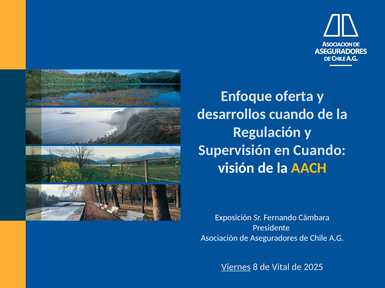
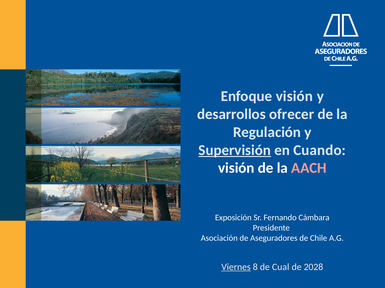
Enfoque oferta: oferta -> visión (294, 97)
desarrollos cuando: cuando -> ofrecer (292, 115)
Supervisión underline: none -> present (235, 150)
AACH colour: yellow -> pink (309, 168)
Vital: Vital -> Cual (281, 268)
2025: 2025 -> 2028 (313, 268)
